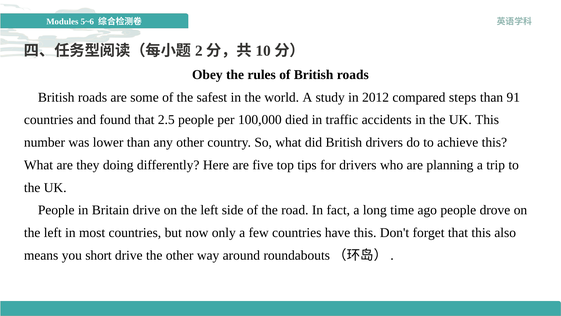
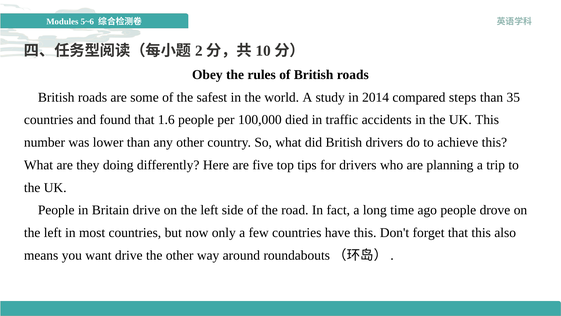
2012: 2012 -> 2014 (376, 97)
91: 91 -> 35 (513, 97)
2.5: 2.5 -> 1.6 (166, 120)
short: short -> want (98, 255)
